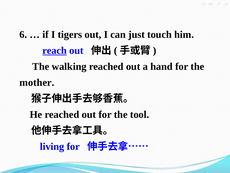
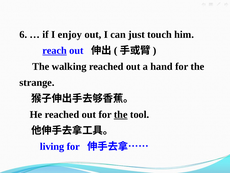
tigers: tigers -> enjoy (70, 34)
mother: mother -> strange (37, 82)
the underline: none -> present (121, 114)
